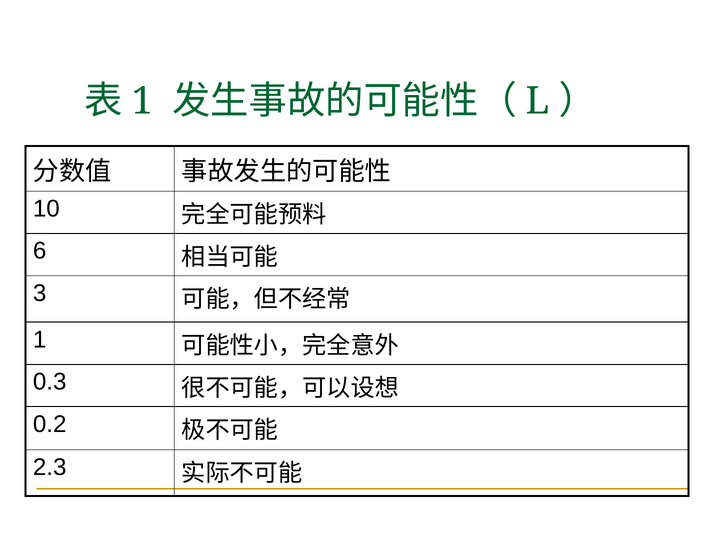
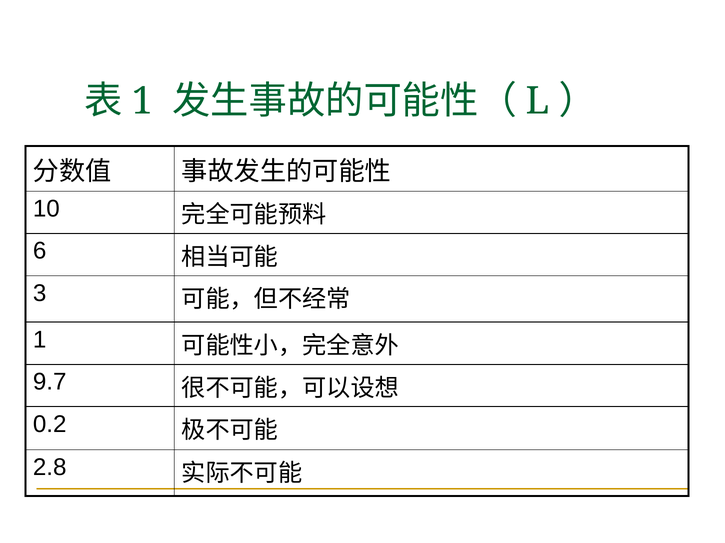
0.3: 0.3 -> 9.7 (50, 382)
2.3: 2.3 -> 2.8 (50, 468)
